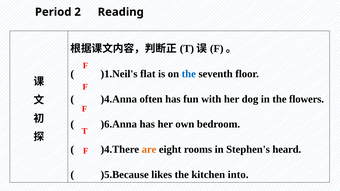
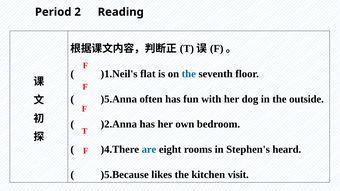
)4.Anna: )4.Anna -> )5.Anna (119, 99)
flowers: flowers -> outside (306, 99)
)6.Anna: )6.Anna -> )2.Anna (119, 124)
are colour: orange -> blue (149, 150)
into: into -> visit (238, 175)
